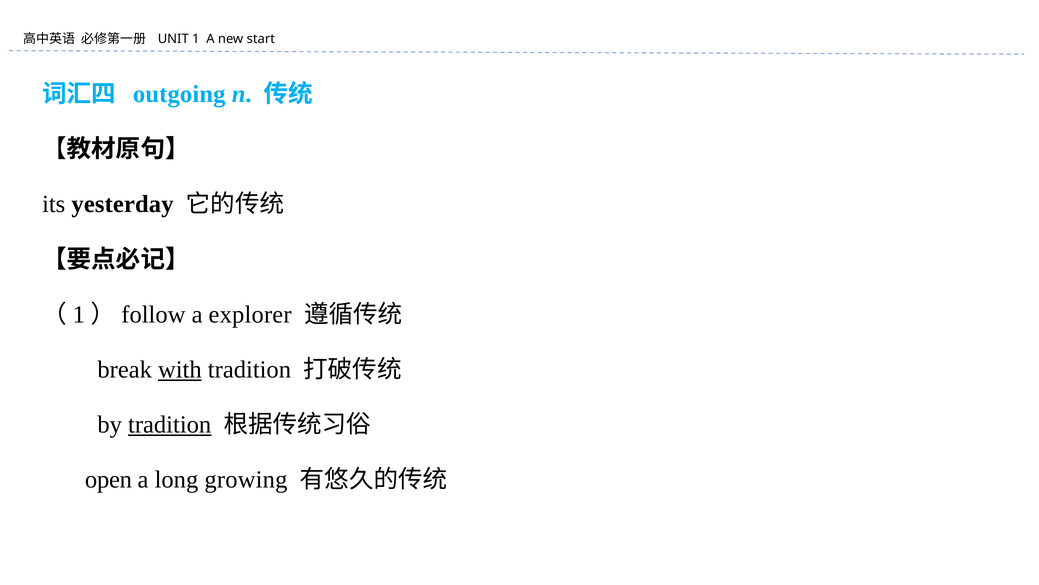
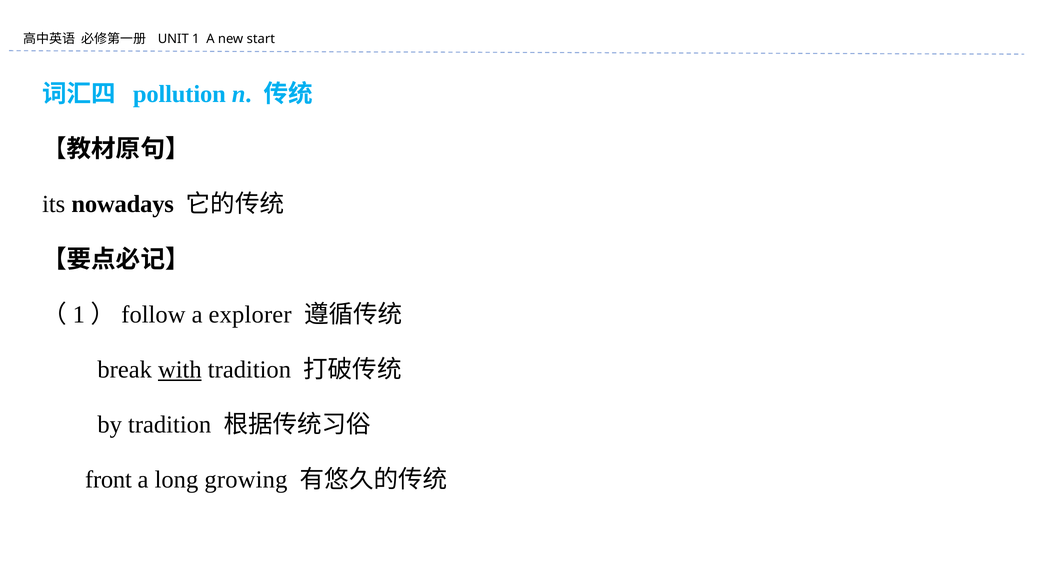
outgoing: outgoing -> pollution (179, 94)
yesterday: yesterday -> nowadays (123, 204)
tradition underline: present -> none (170, 424)
open: open -> front (108, 479)
